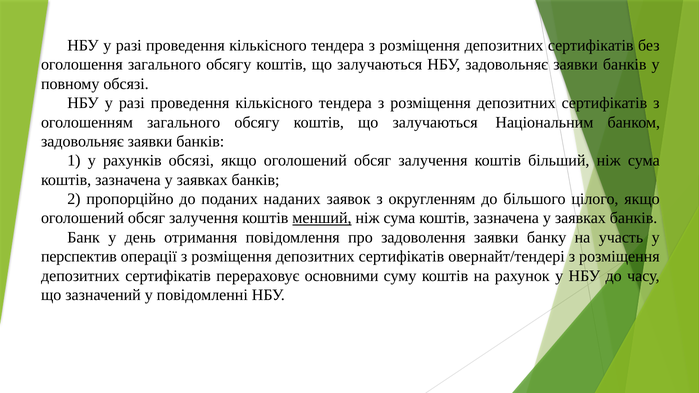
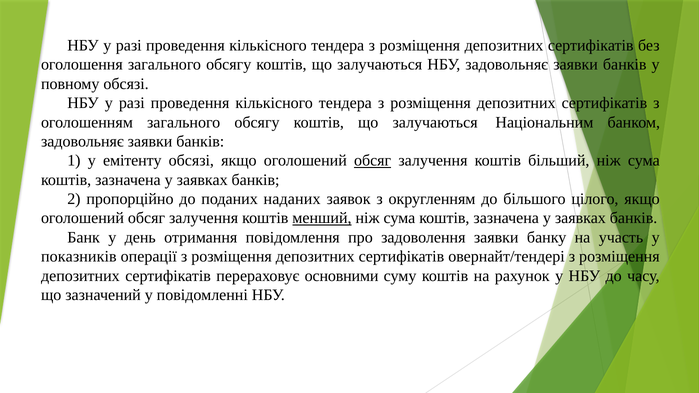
рахунків: рахунків -> емітенту (132, 161)
обсяг underline: none -> present (373, 161)
перспектив: перспектив -> показників (79, 257)
